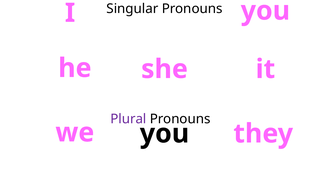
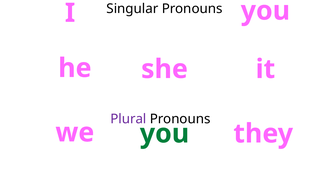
you colour: black -> green (164, 133)
